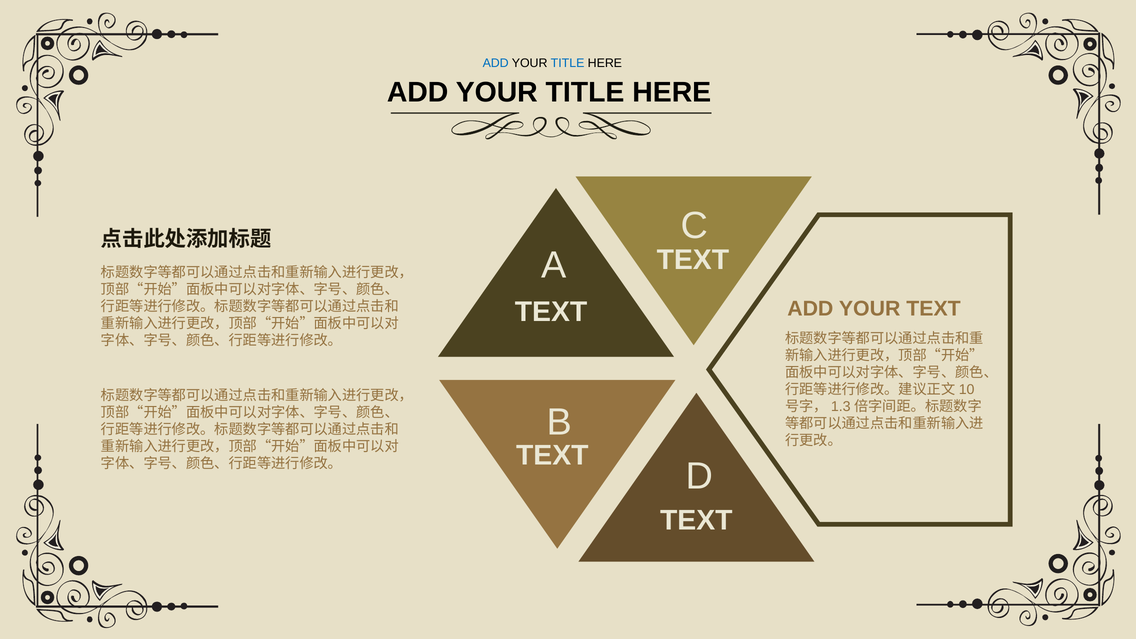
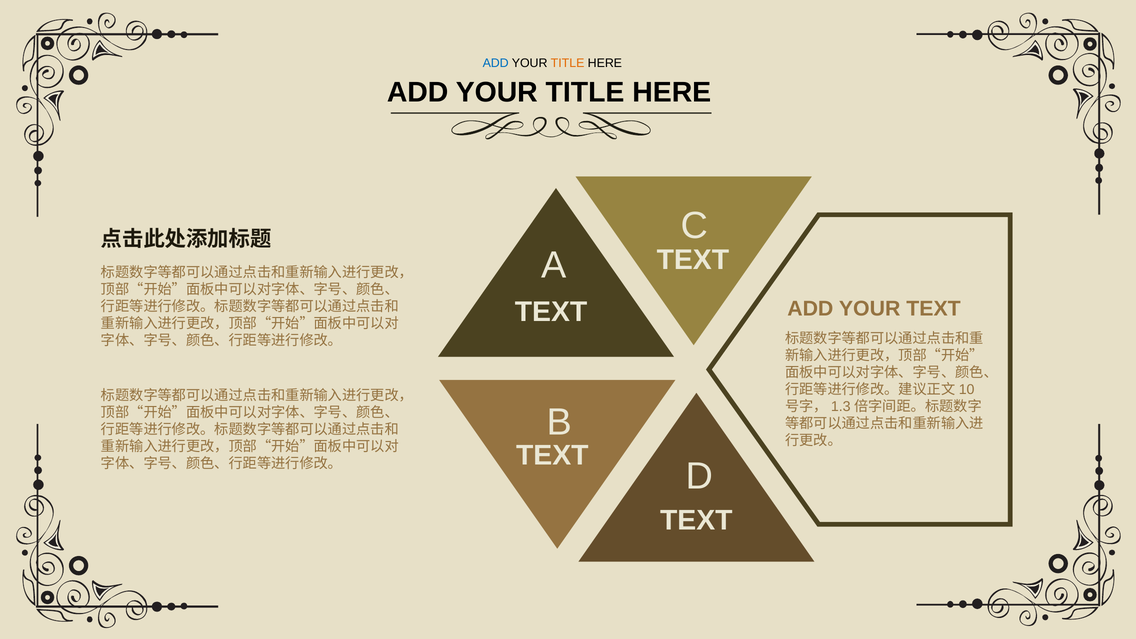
TITLE colour: blue -> orange (568, 63)
